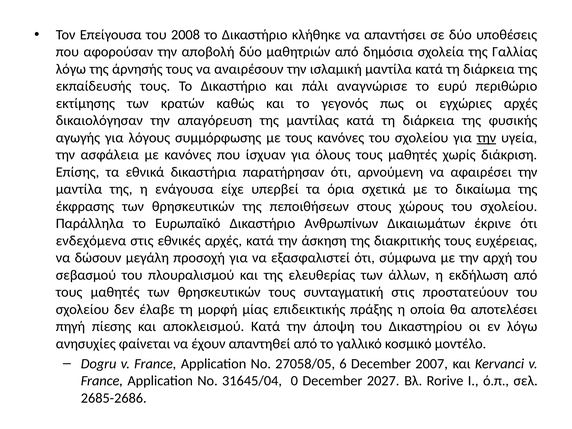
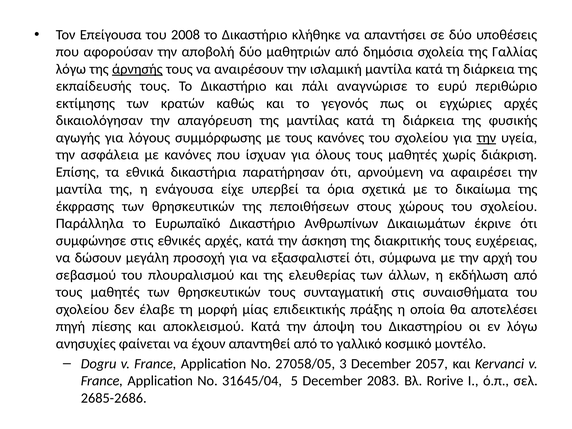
άρνησής underline: none -> present (137, 69)
ενδεχόμενα: ενδεχόμενα -> συμφώνησε (91, 241)
προστατεύουν: προστατεύουν -> συναισθήματα (466, 292)
6: 6 -> 3 (343, 364)
2007: 2007 -> 2057 (432, 364)
0: 0 -> 5 (294, 381)
2027: 2027 -> 2083 (383, 381)
